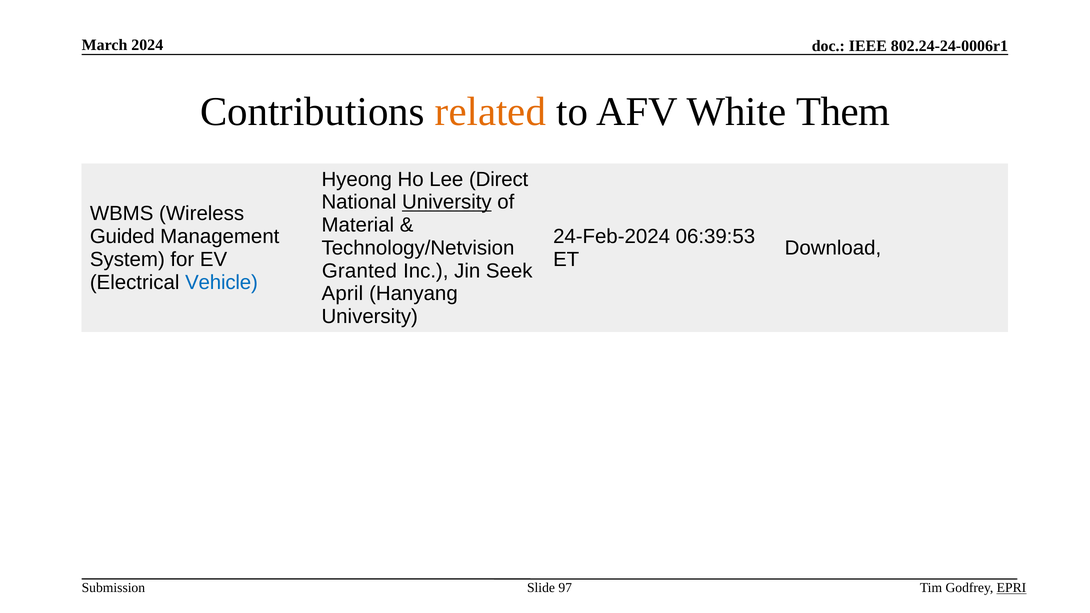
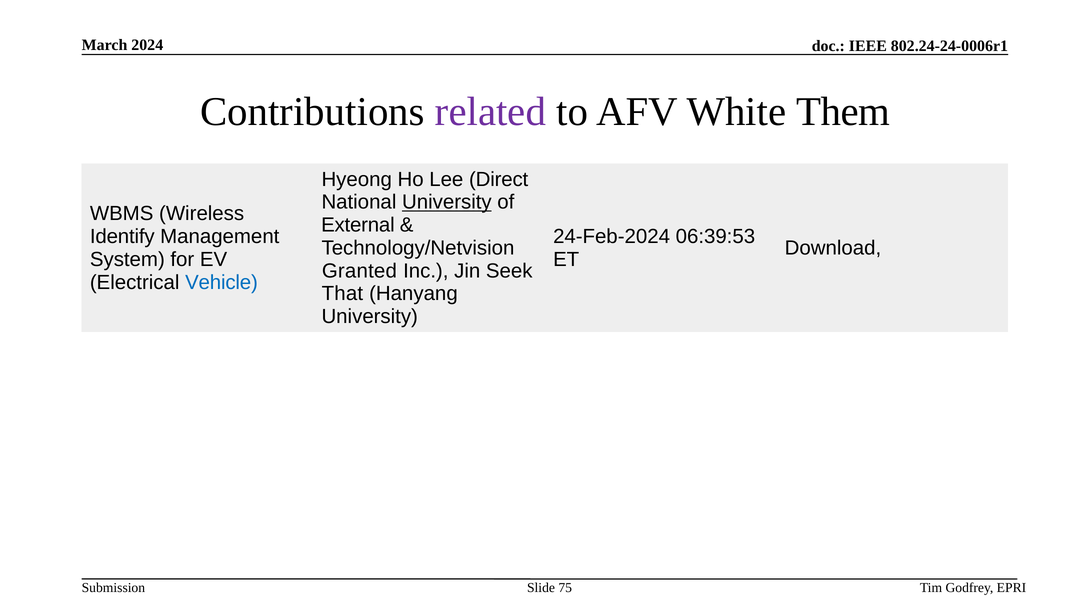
related colour: orange -> purple (491, 112)
Material: Material -> External (358, 225)
Guided: Guided -> Identify (122, 237)
April: April -> That (342, 294)
97: 97 -> 75 (565, 588)
EPRI underline: present -> none (1011, 588)
